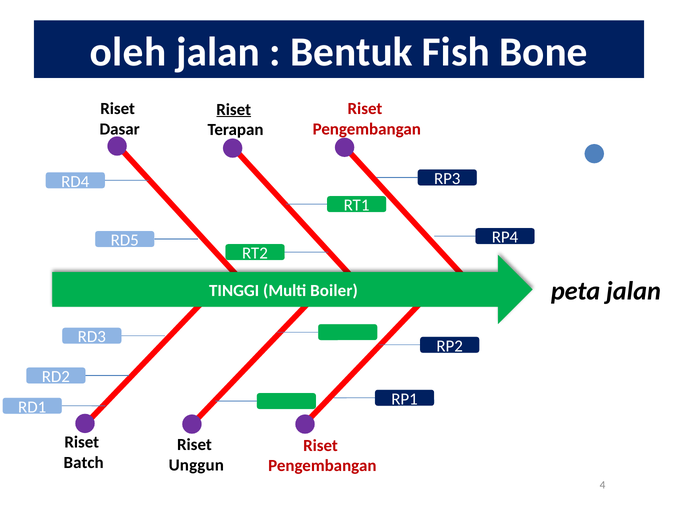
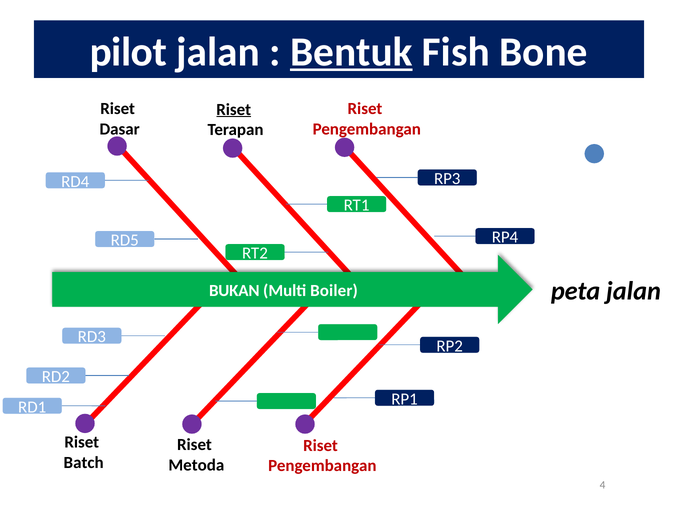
oleh: oleh -> pilot (128, 52)
Bentuk underline: none -> present (351, 52)
TINGGI: TINGGI -> BUKAN (234, 291)
Unggun: Unggun -> Metoda (196, 466)
